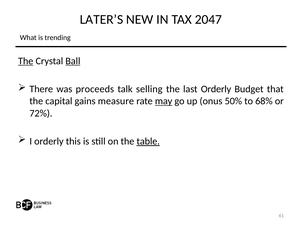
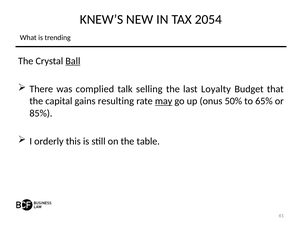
LATER’S: LATER’S -> KNEW’S (102, 20)
2047: 2047 -> 2054 (208, 20)
The underline: present -> none (26, 61)
proceeds: proceeds -> complied (95, 89)
last Orderly: Orderly -> Loyalty (216, 89)
measure: measure -> resulting (116, 101)
68%: 68% -> 65% (264, 101)
72%: 72% -> 85% (41, 113)
table underline: present -> none (148, 142)
